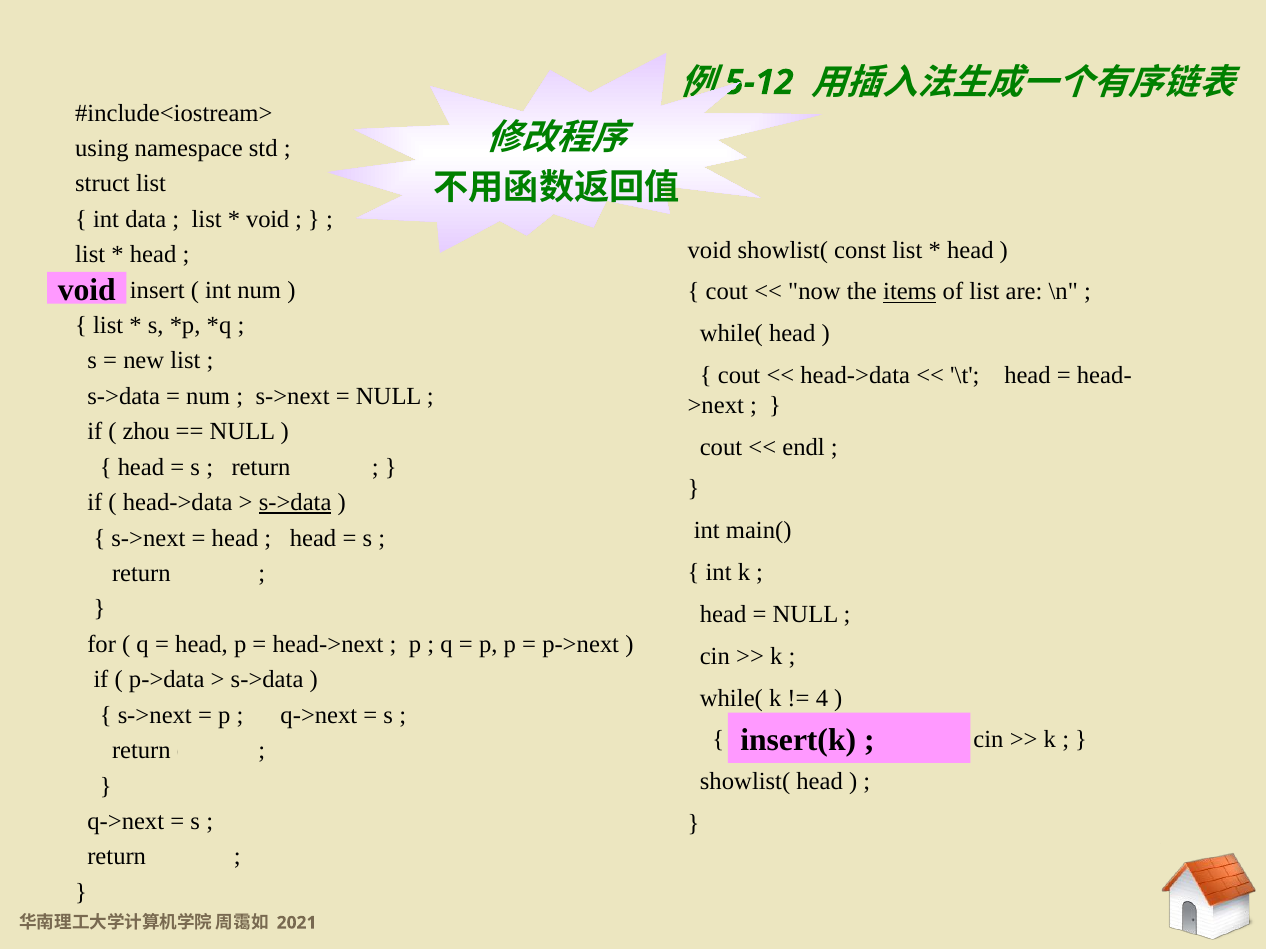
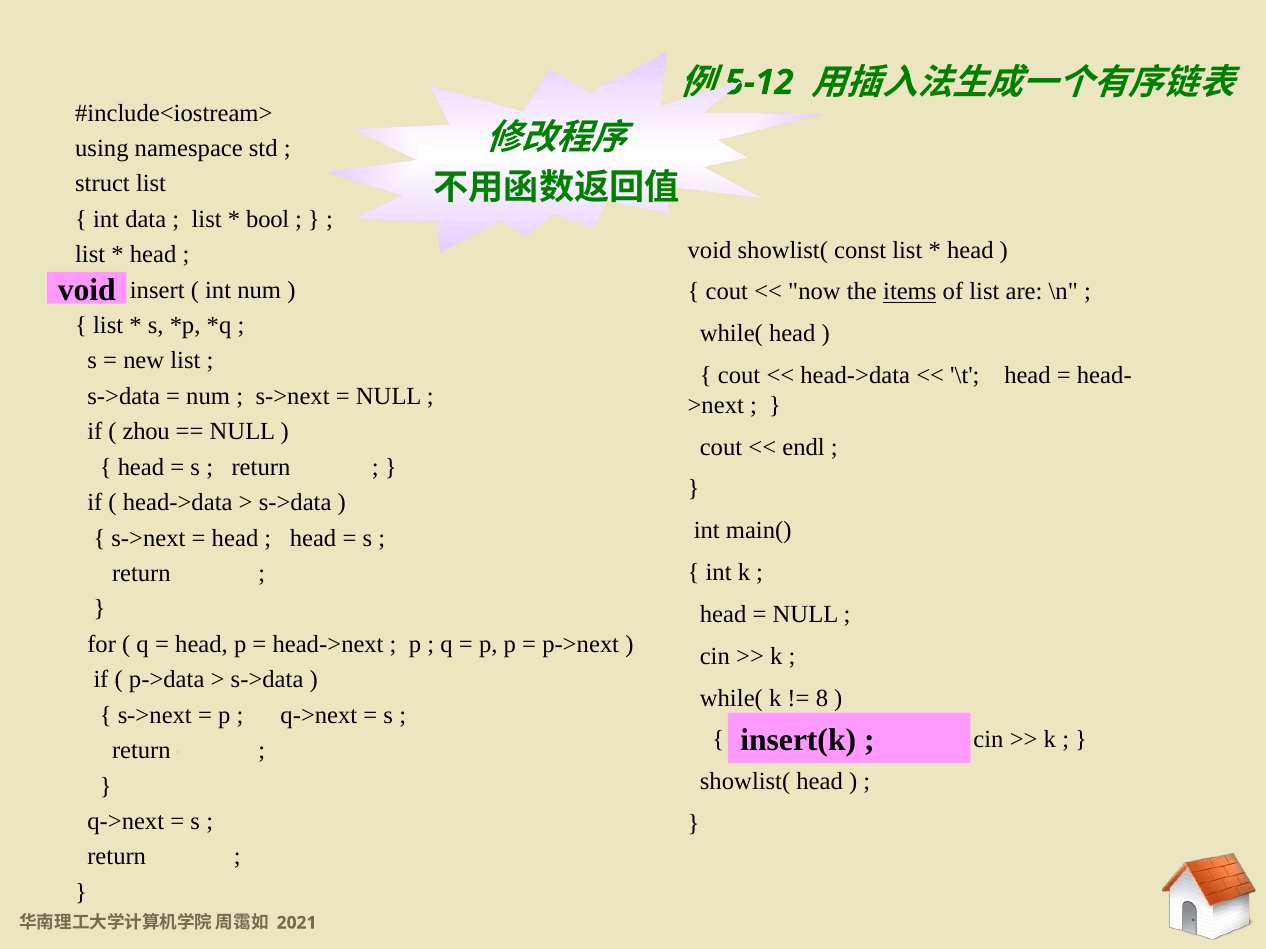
void: void -> bool (268, 219)
s->data underline: present -> none (295, 503)
4: 4 -> 8 (822, 698)
